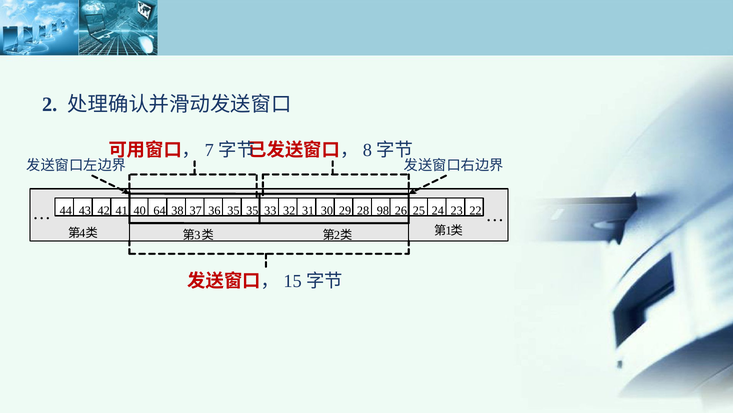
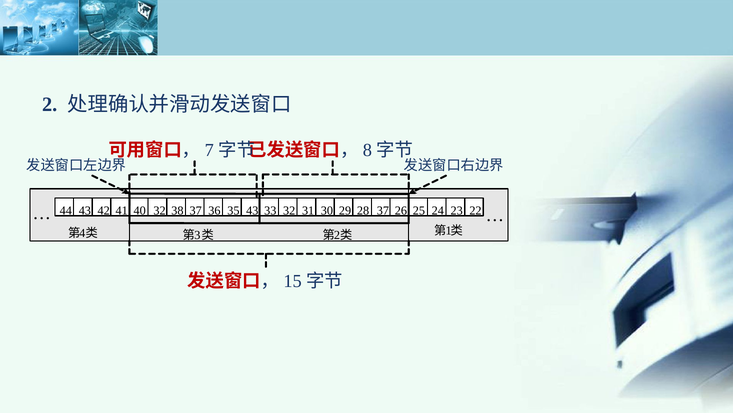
40 64: 64 -> 32 (160, 210)
35 35: 35 -> 43 (252, 210)
28 98: 98 -> 37 (383, 210)
